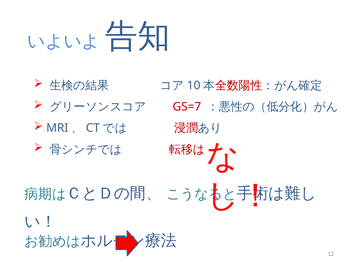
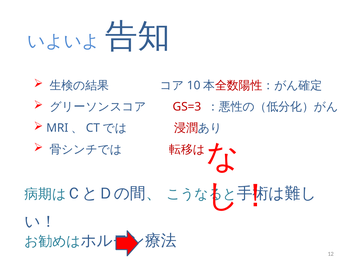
GS=7: GS=7 -> GS=3 (187, 107)
